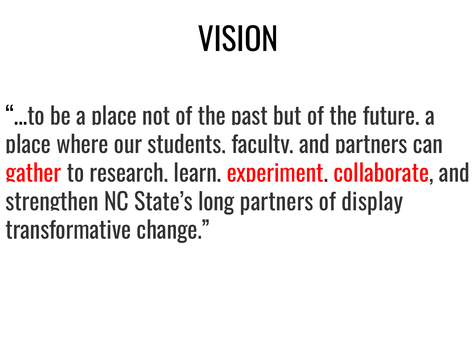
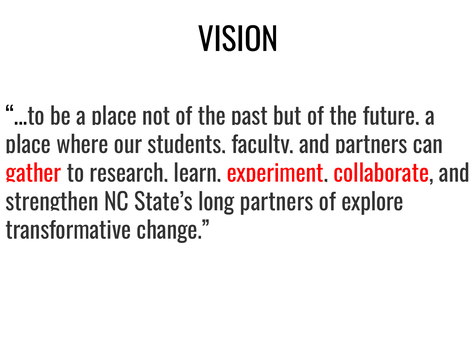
display: display -> explore (372, 203)
